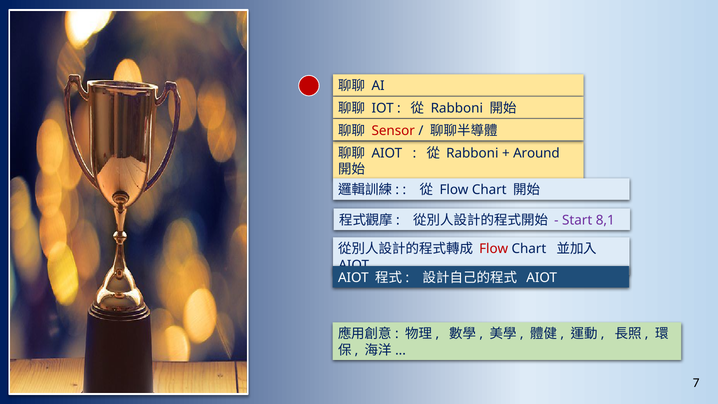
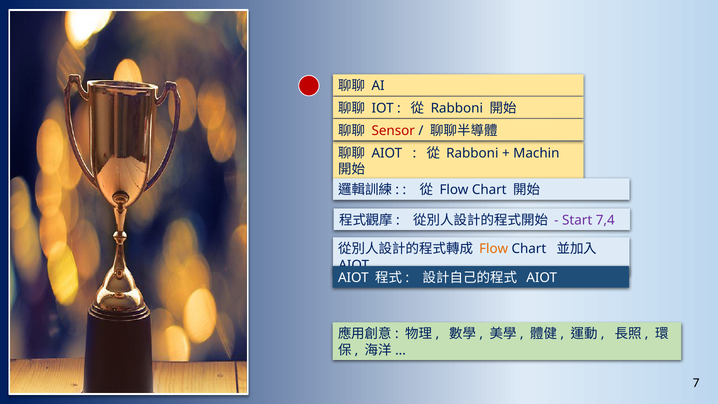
Around: Around -> Machin (536, 153)
8,1: 8,1 -> 7,4 (605, 220)
Flow colour: red -> orange (494, 249)
